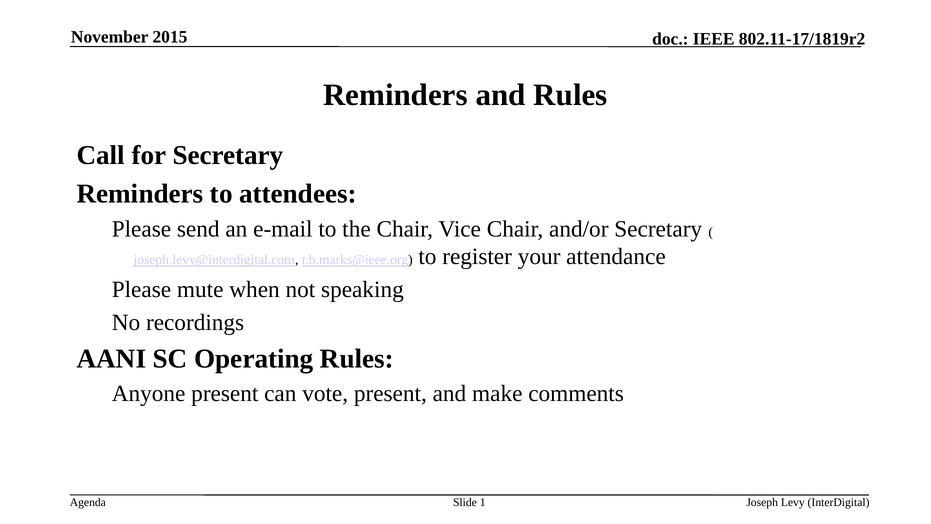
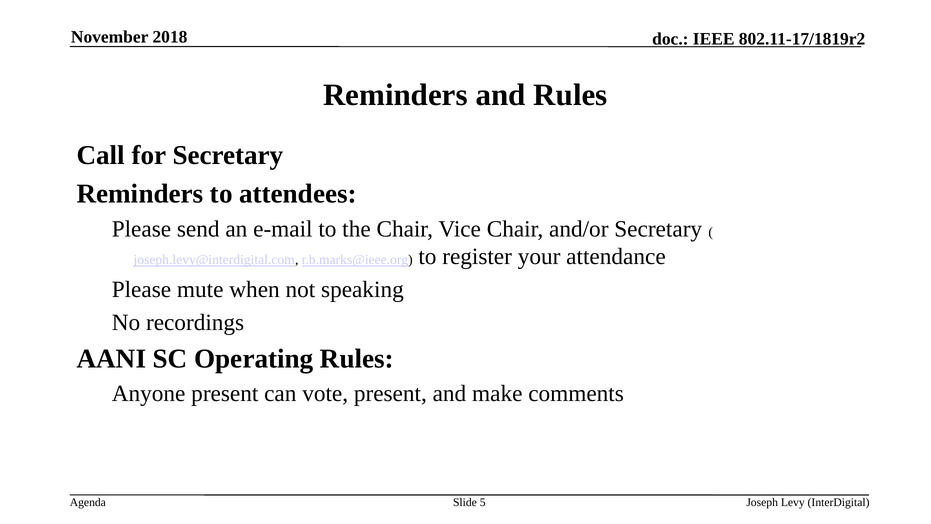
2015: 2015 -> 2018 (170, 37)
1: 1 -> 5 (483, 502)
